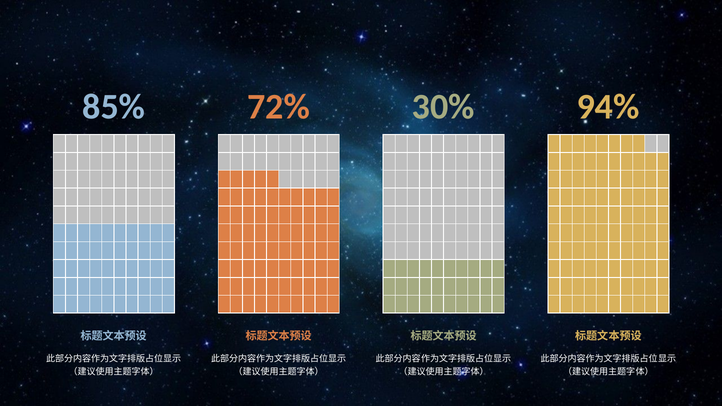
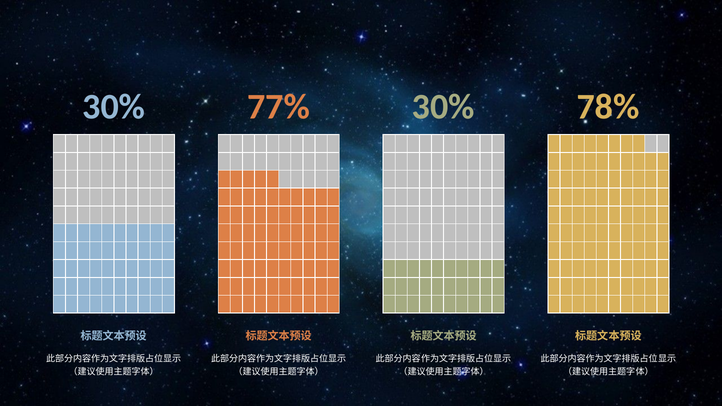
85%: 85% -> 30% (114, 107)
72%: 72% -> 77% (279, 107)
94%: 94% -> 78% (608, 107)
